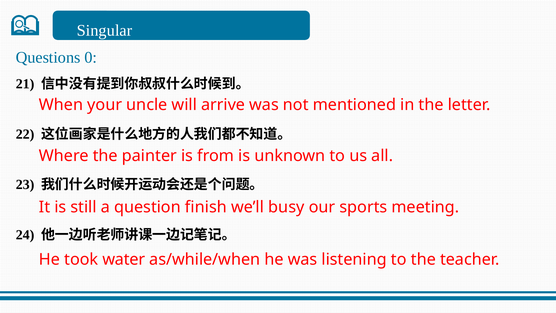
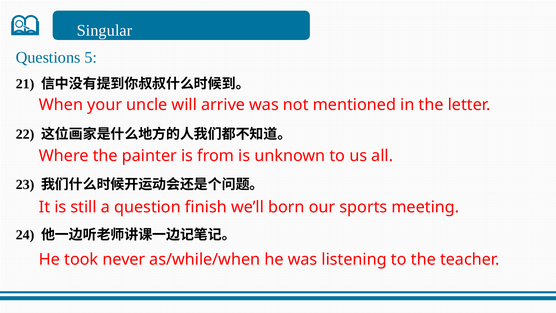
0: 0 -> 5 (91, 58)
busy: busy -> born (286, 207)
water: water -> never (124, 259)
